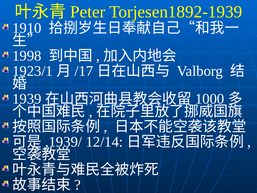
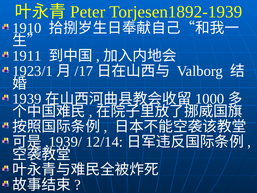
1998: 1998 -> 1911 (27, 56)
